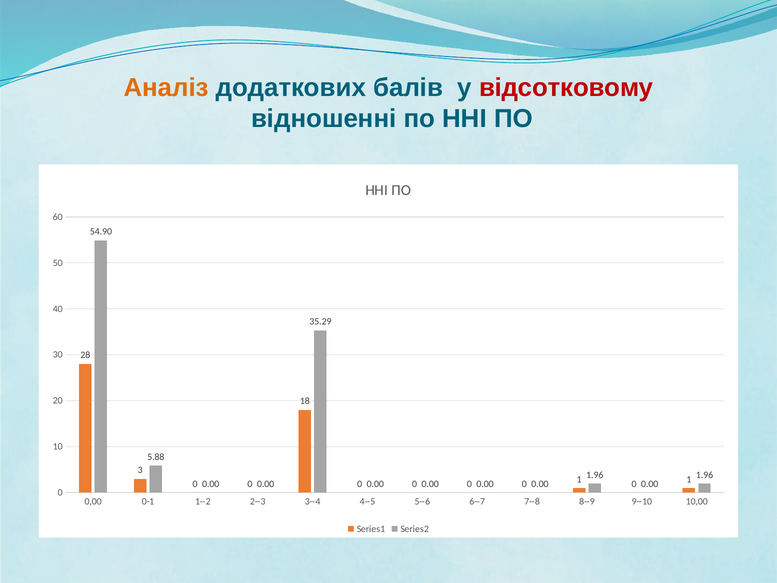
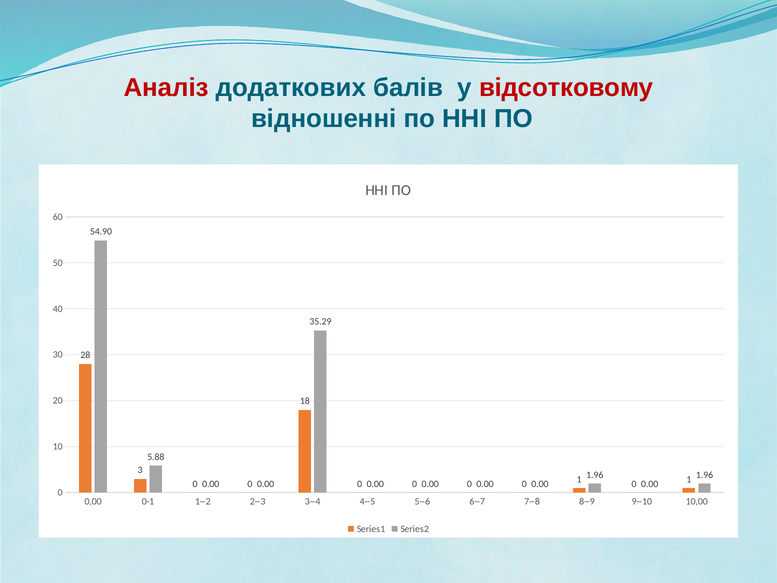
Аналіз colour: orange -> red (166, 87)
